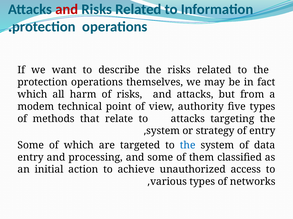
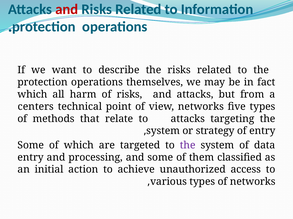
modem: modem -> centers (36, 107)
view authority: authority -> networks (201, 107)
the colour: blue -> purple (188, 146)
